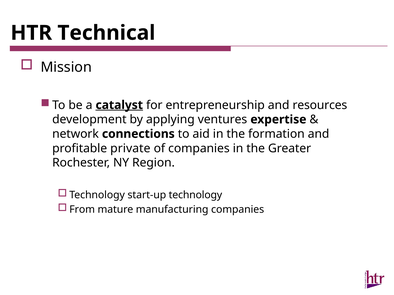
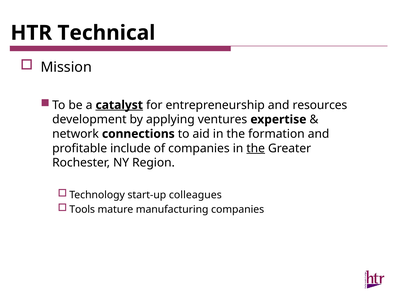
private: private -> include (130, 149)
the underline: none -> present (256, 149)
start-up technology: technology -> colleagues (195, 195)
From: From -> Tools (82, 210)
